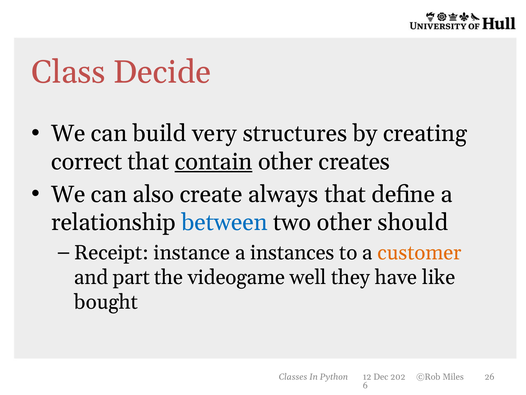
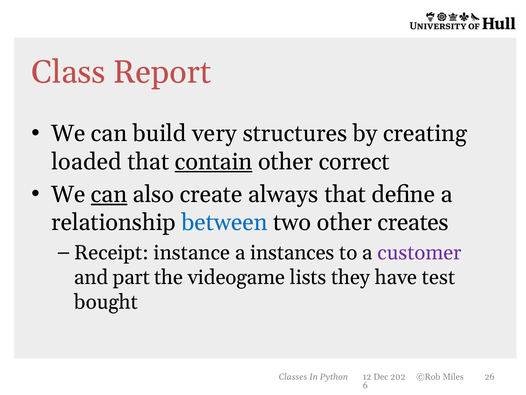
Decide: Decide -> Report (162, 72)
correct: correct -> loaded (87, 161)
creates: creates -> correct (354, 161)
can underline: none -> present (109, 194)
should: should -> creates (413, 222)
customer colour: orange -> purple (420, 252)
well: well -> lists (308, 277)
like: like -> test (439, 277)
